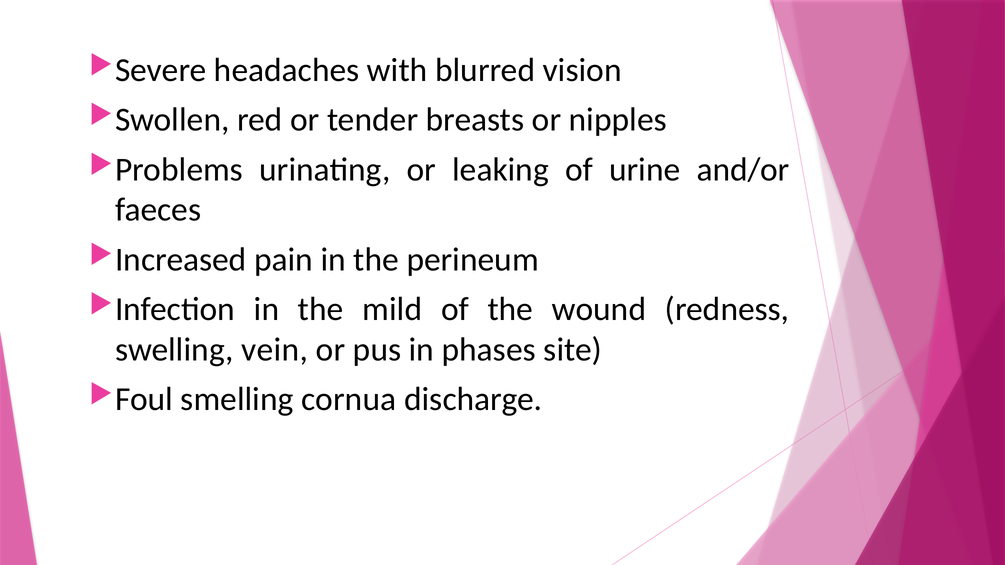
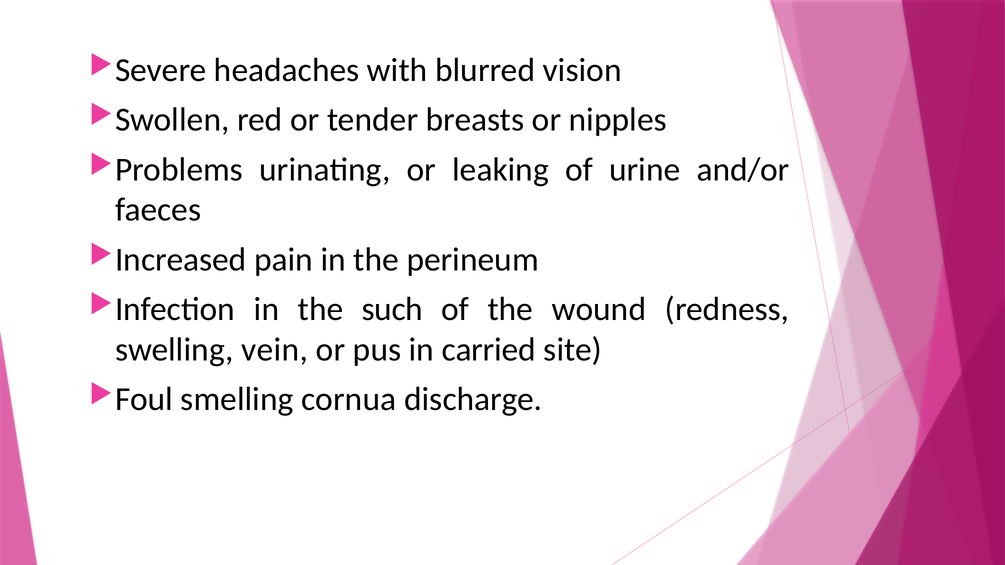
mild: mild -> such (392, 310)
phases: phases -> carried (489, 350)
